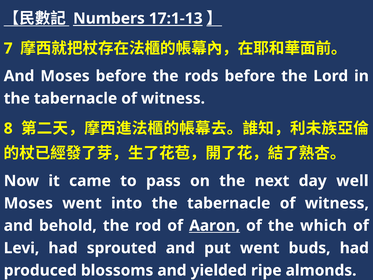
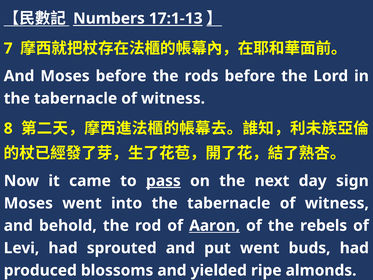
pass underline: none -> present (163, 181)
well: well -> sign (352, 181)
which: which -> rebels (324, 225)
